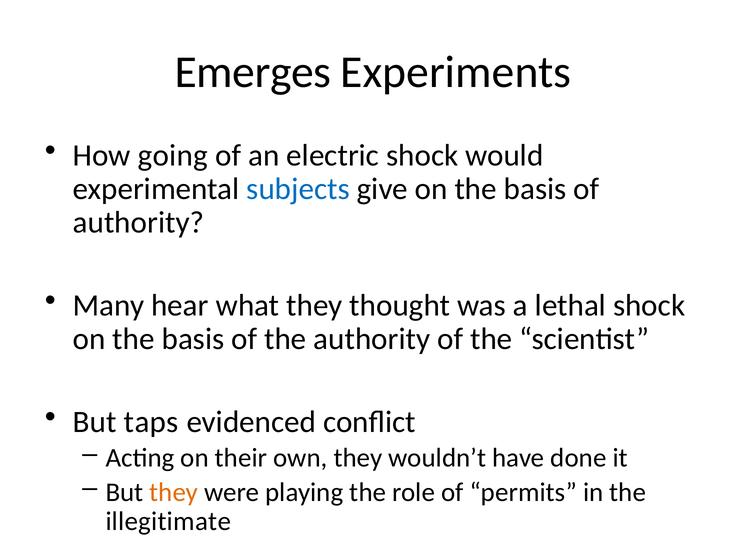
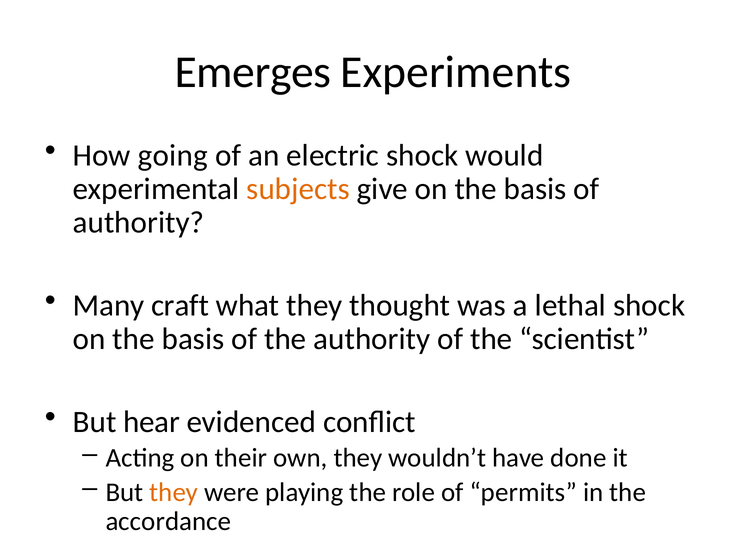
subjects colour: blue -> orange (298, 189)
hear: hear -> craft (180, 305)
taps: taps -> hear (152, 422)
illegitimate: illegitimate -> accordance (168, 521)
